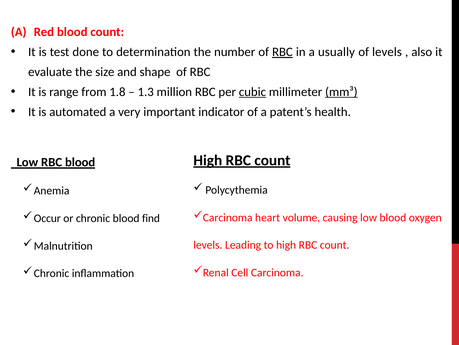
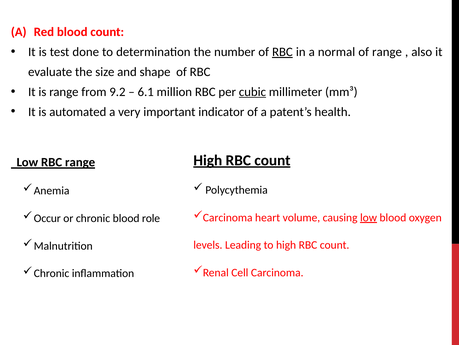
usually: usually -> normal (337, 52)
of levels: levels -> range (387, 52)
1.8: 1.8 -> 9.2 (117, 92)
1.3: 1.3 -> 6.1 (146, 92)
mm³ underline: present -> none (341, 92)
RBC blood: blood -> range (80, 162)
low underline: none -> present (369, 217)
find: find -> role (151, 218)
